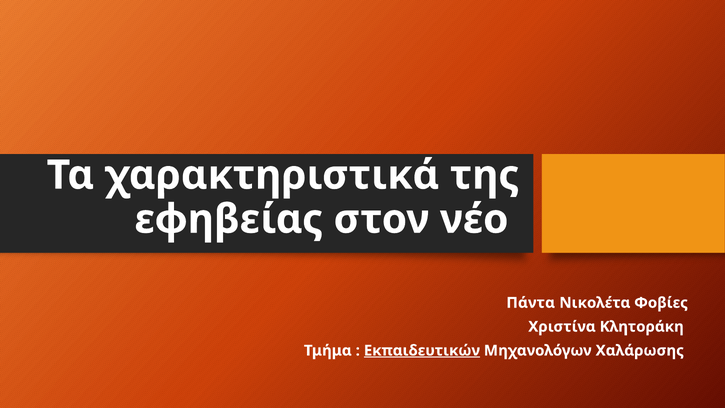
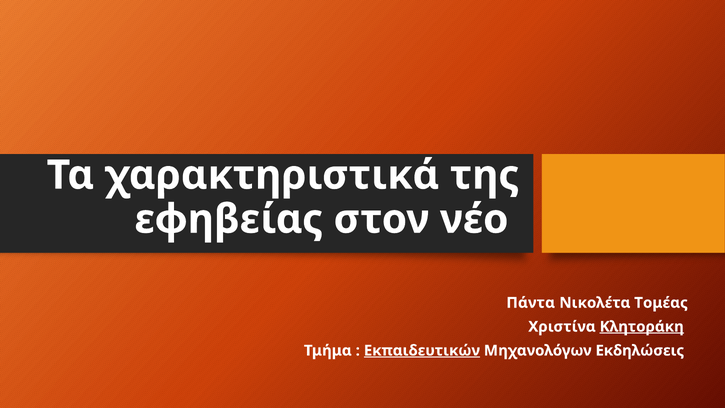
Φοβίες: Φοβίες -> Τομέας (661, 303)
Κλητοράκη underline: none -> present (642, 327)
Χαλάρωσης: Χαλάρωσης -> Εκδηλώσεις (640, 350)
